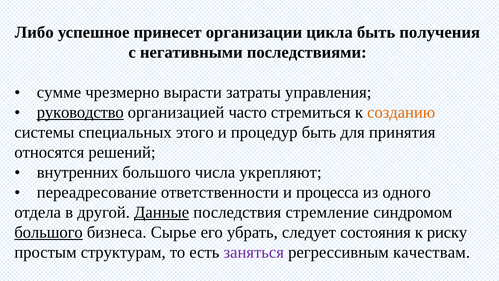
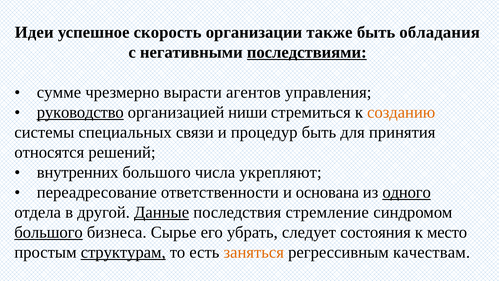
Либо: Либо -> Идеи (34, 32)
принесет: принесет -> скорость (168, 32)
цикла: цикла -> также (329, 32)
получения: получения -> обладания (440, 32)
последствиями underline: none -> present (307, 52)
затраты: затраты -> агентов (253, 92)
часто: часто -> ниши (248, 112)
этого: этого -> связи (195, 132)
процесса: процесса -> основана (327, 192)
одного underline: none -> present (407, 192)
риску: риску -> место (447, 232)
структурам underline: none -> present (123, 252)
заняться colour: purple -> orange (254, 252)
